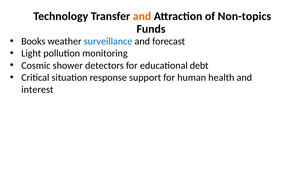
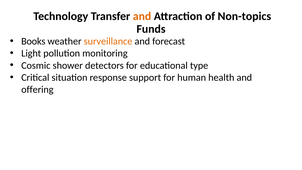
surveillance colour: blue -> orange (108, 41)
debt: debt -> type (199, 65)
interest: interest -> offering (37, 90)
